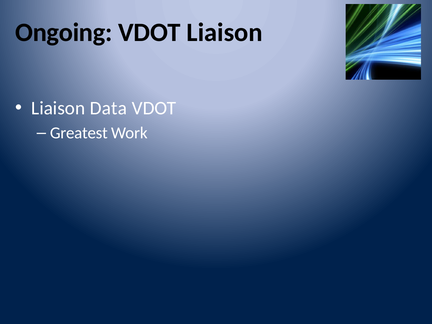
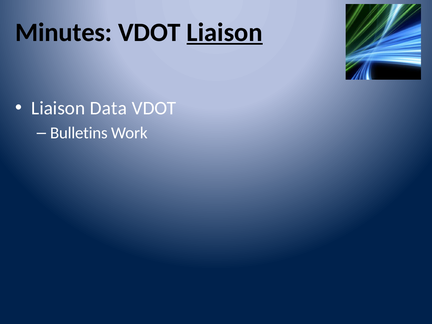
Ongoing: Ongoing -> Minutes (64, 32)
Liaison underline: none -> present (225, 32)
Greatest: Greatest -> Bulletins (79, 133)
